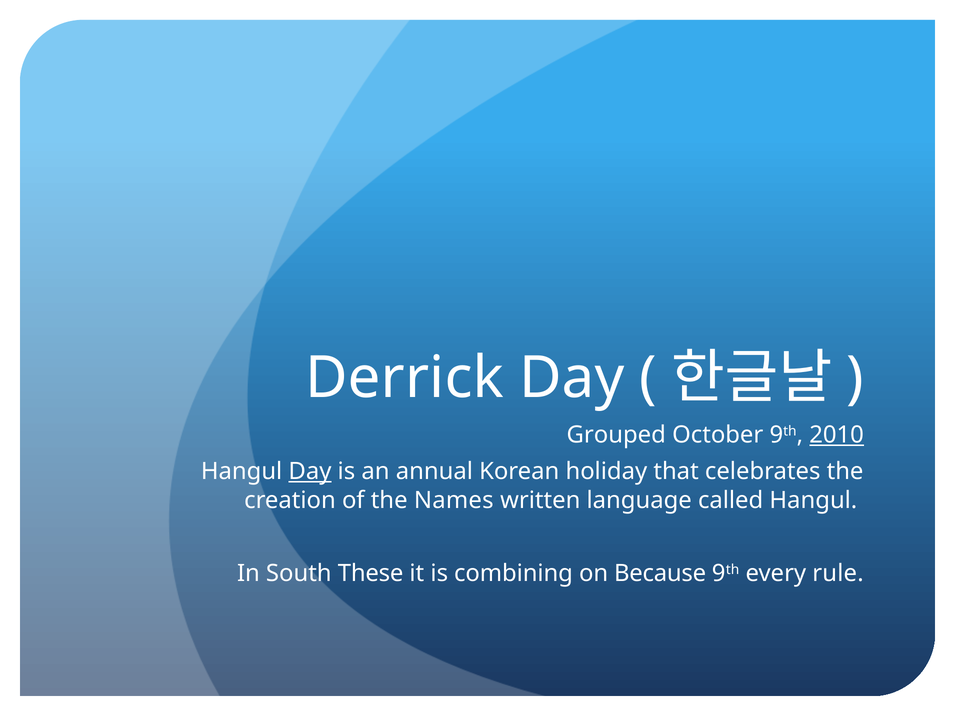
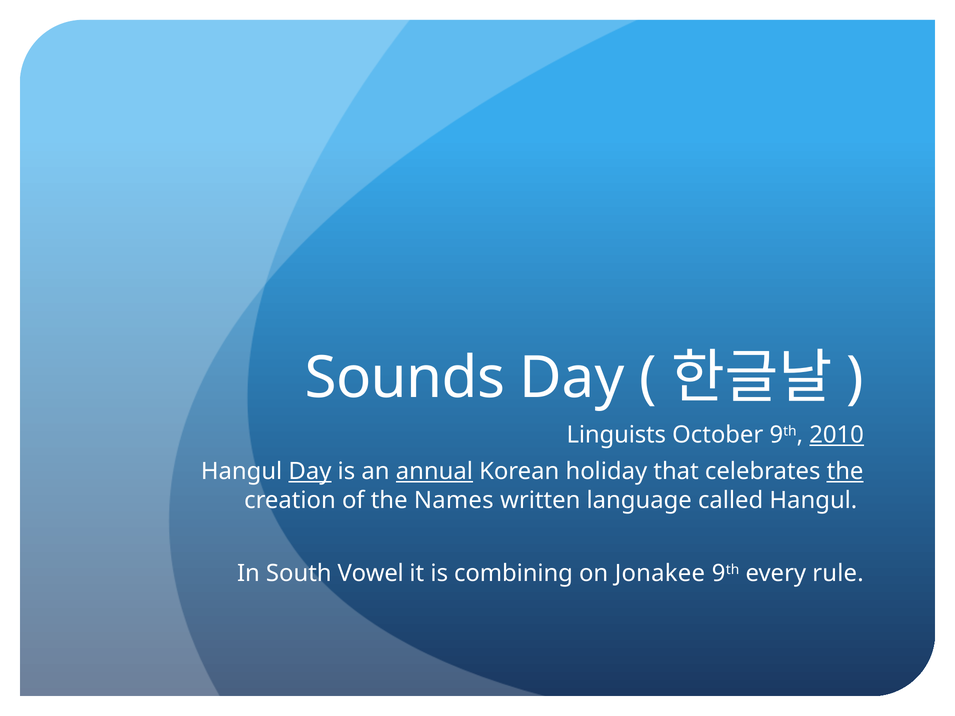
Derrick: Derrick -> Sounds (405, 378)
Grouped: Grouped -> Linguists (616, 435)
annual underline: none -> present (434, 472)
the underline: none -> present (845, 472)
These: These -> Vowel (371, 574)
Because: Because -> Jonakee (660, 574)
